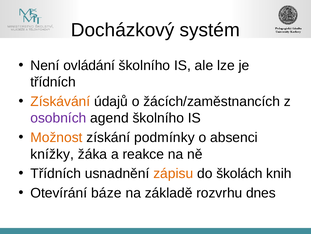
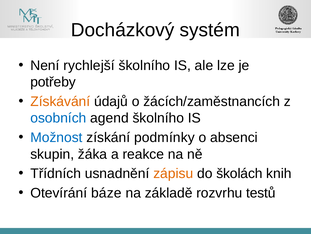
ovládání: ovládání -> rychlejší (89, 65)
třídních: třídních -> potřeby (53, 82)
osobních colour: purple -> blue (58, 118)
Možnost colour: orange -> blue (56, 137)
knížky: knížky -> skupin (52, 154)
dnes: dnes -> testů (261, 192)
